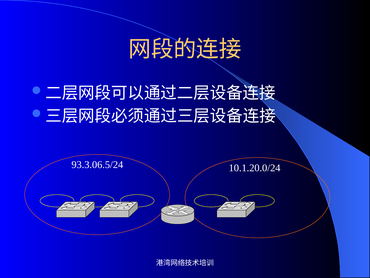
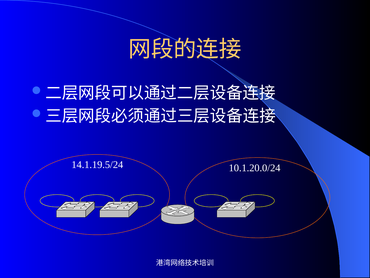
93.3.06.5/24: 93.3.06.5/24 -> 14.1.19.5/24 (97, 165)
